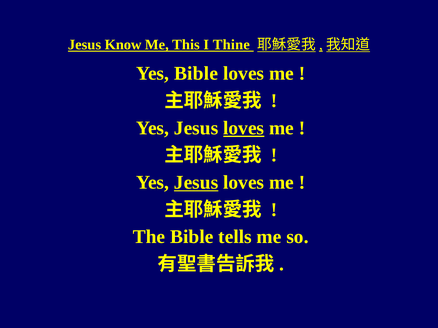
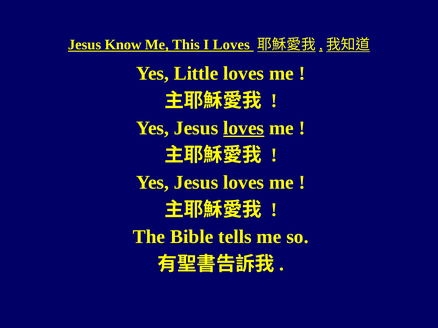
I Thine: Thine -> Loves (231, 45)
Yes Bible: Bible -> Little (196, 74)
Jesus underline: present -> none (196, 183)
